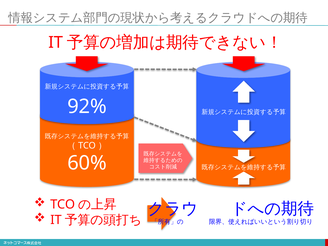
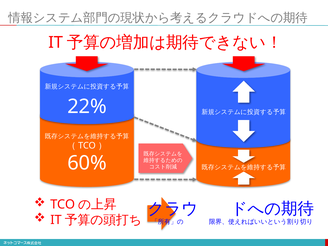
92%: 92% -> 22% (87, 107)
